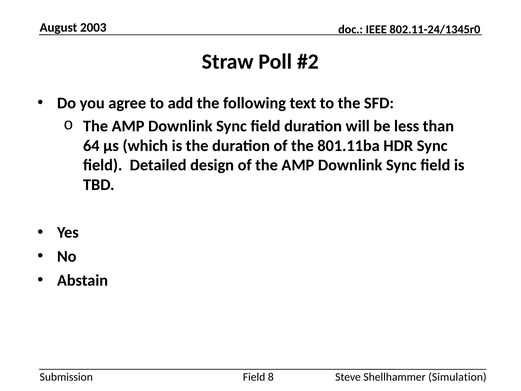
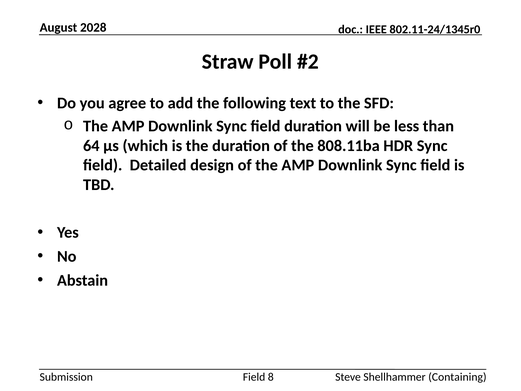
2003: 2003 -> 2028 (93, 28)
801.11ba: 801.11ba -> 808.11ba (349, 146)
Simulation: Simulation -> Containing (457, 377)
